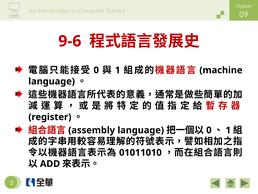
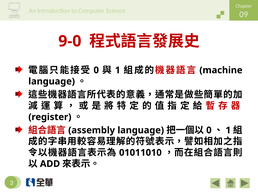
9-6: 9-6 -> 9-0 (70, 41)
